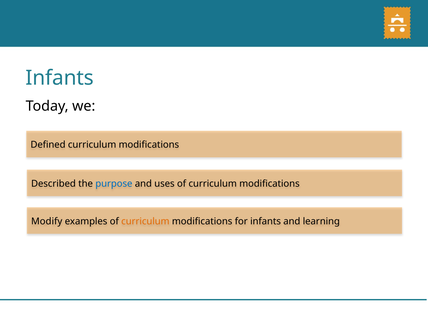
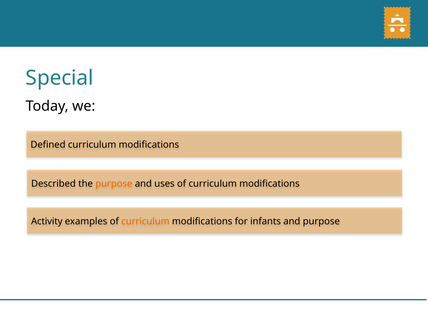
Infants: Infants -> Special (60, 78)
purpose colour: blue -> orange (114, 184)
Modify: Modify -> Activity (47, 221)
and learning: learning -> purpose (321, 221)
